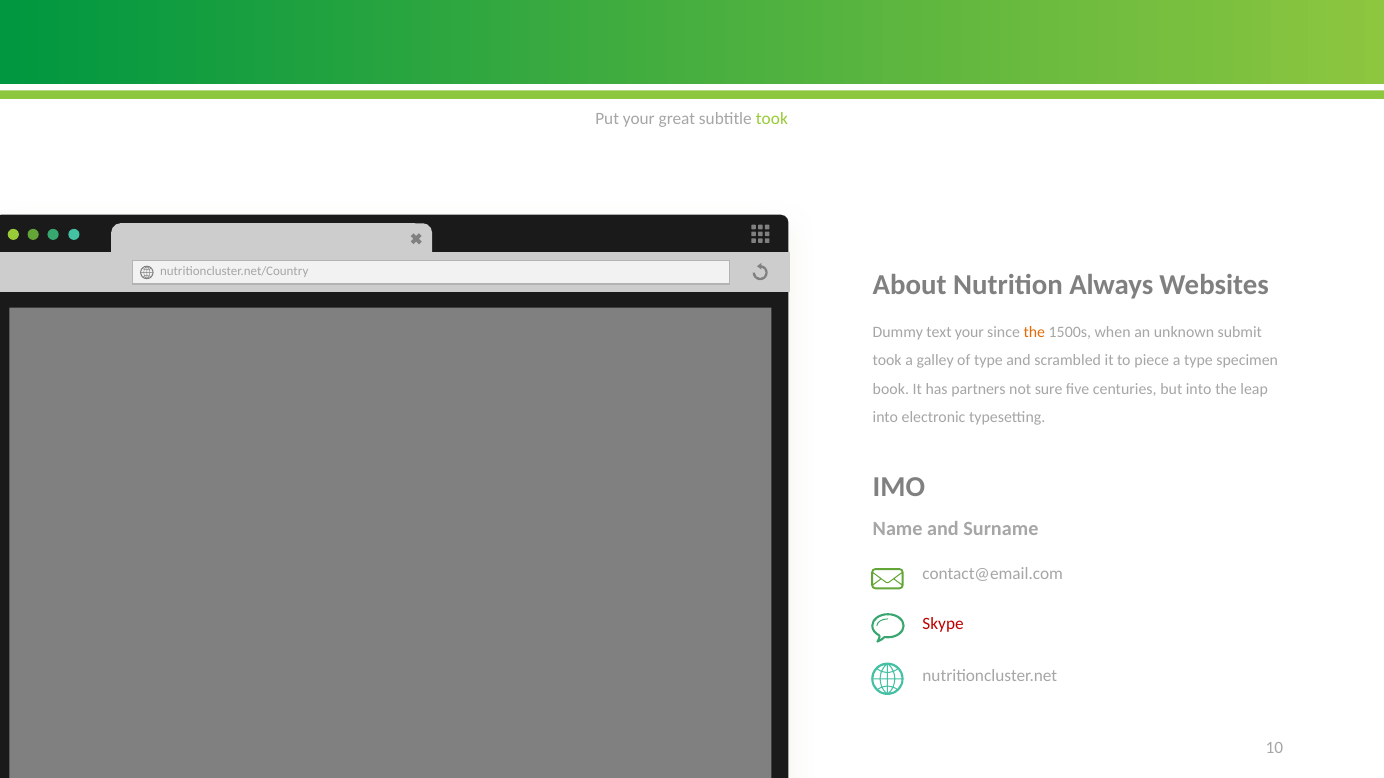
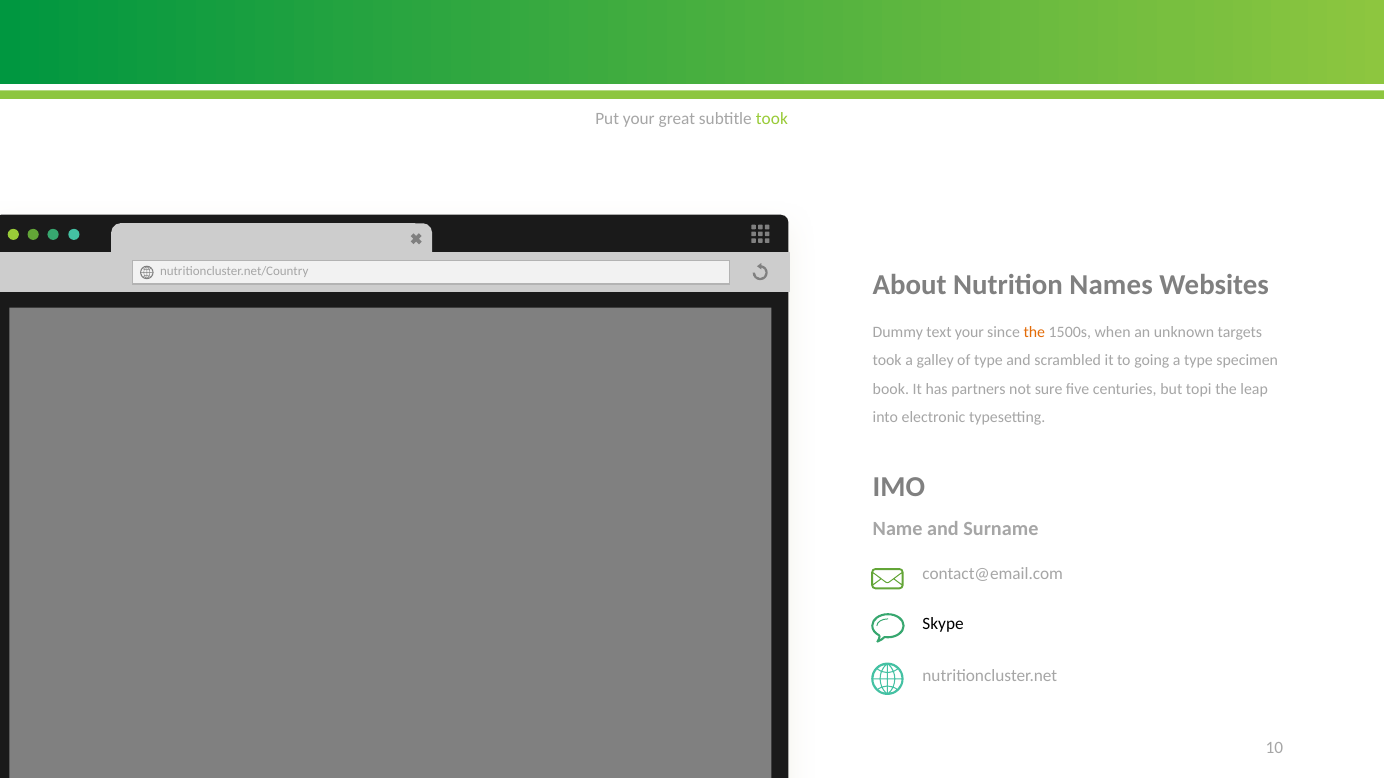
Always: Always -> Names (1111, 285)
submit: submit -> targets (1240, 332)
piece: piece -> going (1152, 361)
but into: into -> topi (1199, 389)
Skype colour: red -> black (943, 624)
